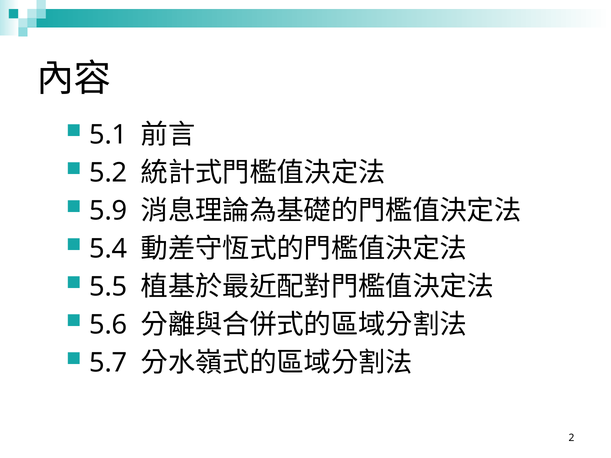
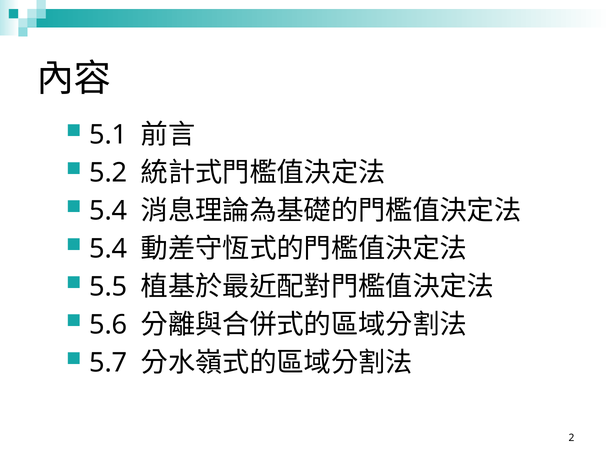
5.9: 5.9 -> 5.4 (108, 211)
